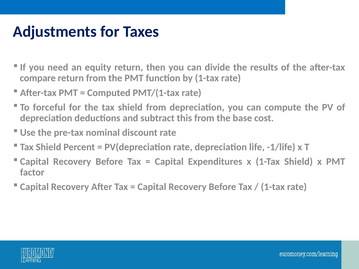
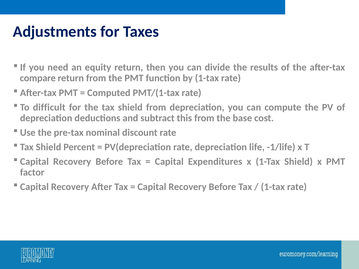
forceful: forceful -> difficult (49, 107)
